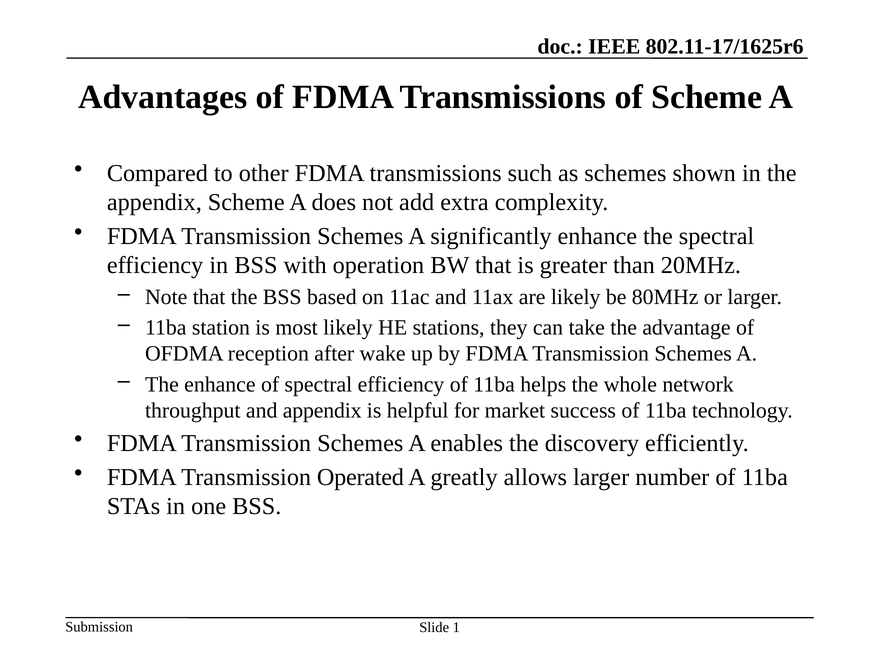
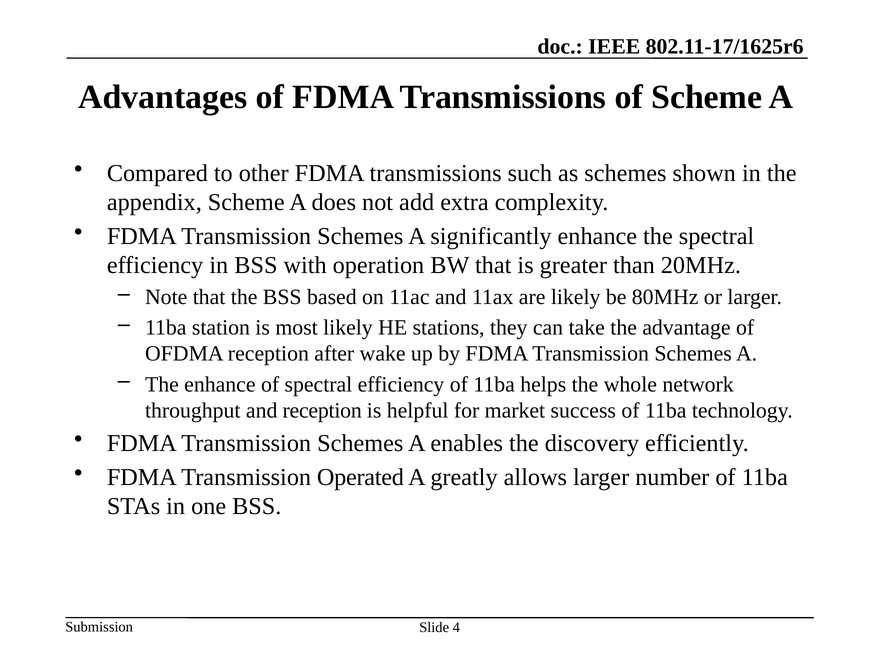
and appendix: appendix -> reception (322, 410)
1: 1 -> 4 (456, 627)
